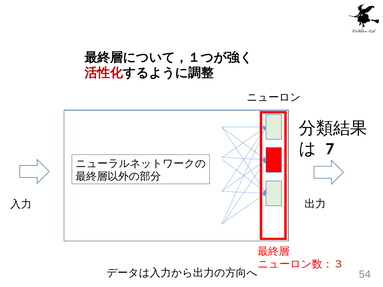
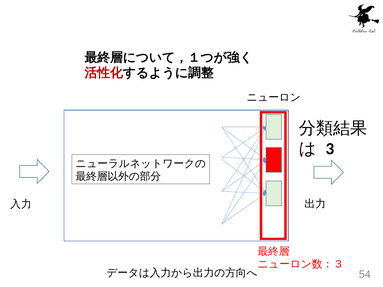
7: 7 -> 3 (330, 149)
